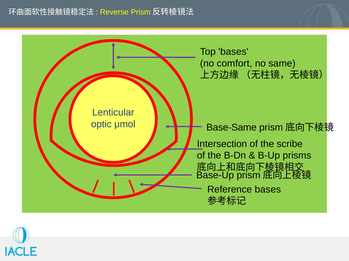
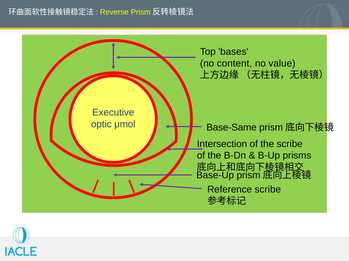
comfort: comfort -> content (234, 63)
same: same -> value (282, 63)
Lenticular: Lenticular -> Executive (113, 113)
Reference bases: bases -> scribe (268, 190)
